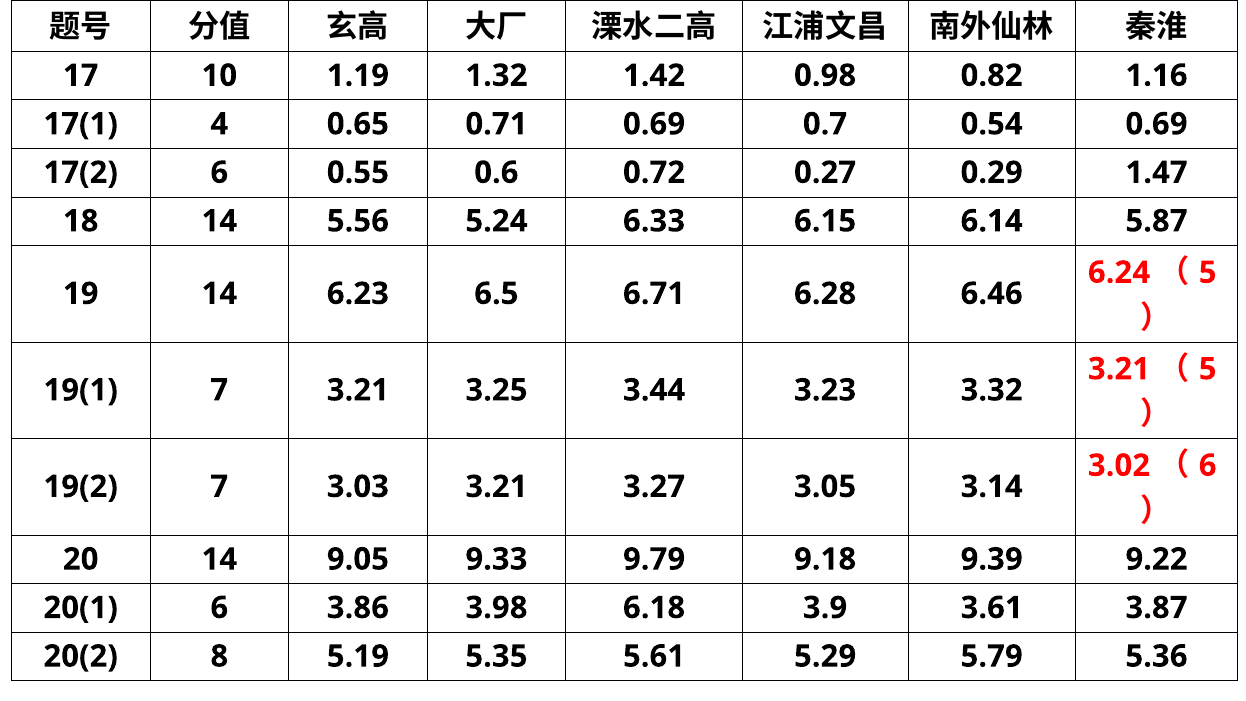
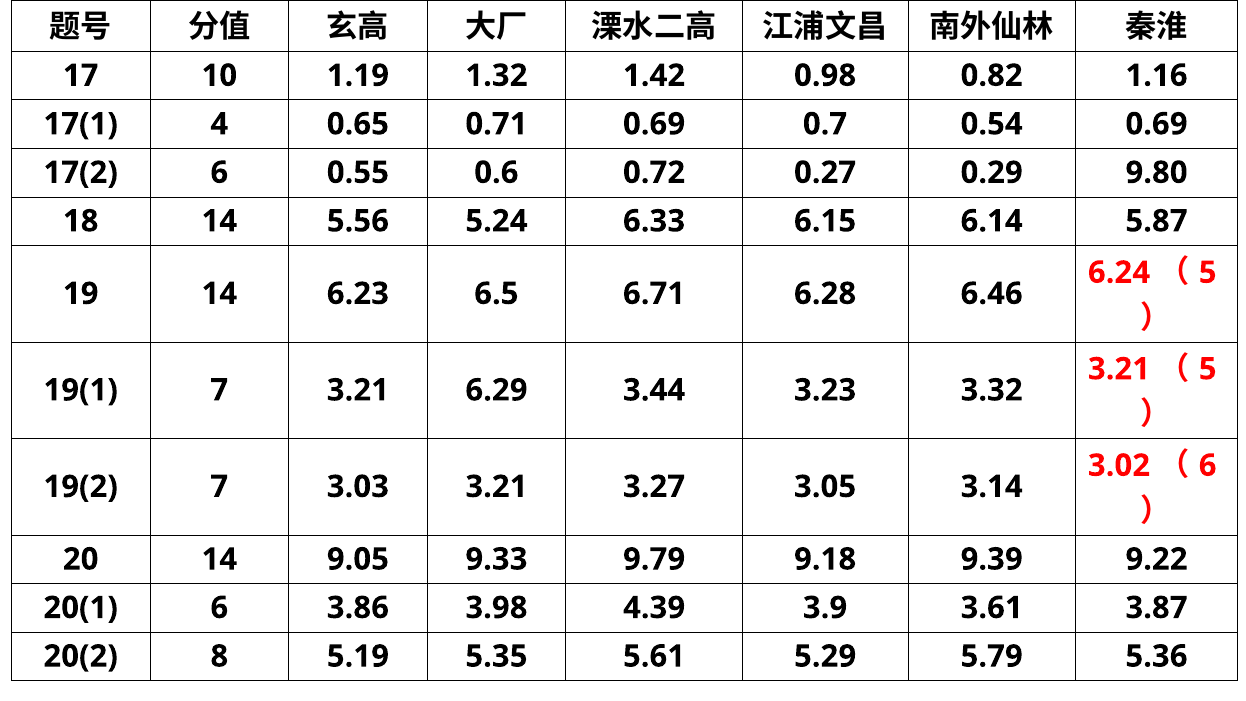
1.47: 1.47 -> 9.80 (1157, 173)
3.25: 3.25 -> 6.29 (496, 390)
6.18: 6.18 -> 4.39 (654, 608)
